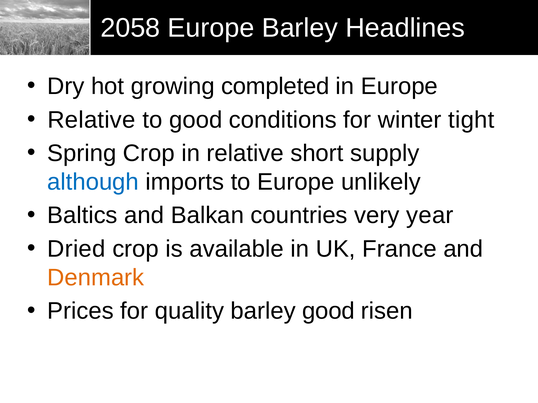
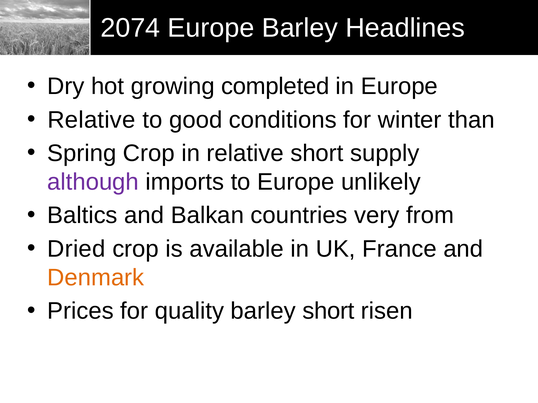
2058: 2058 -> 2074 (130, 28)
tight: tight -> than (472, 120)
although colour: blue -> purple (93, 182)
year: year -> from (430, 216)
barley good: good -> short (328, 311)
